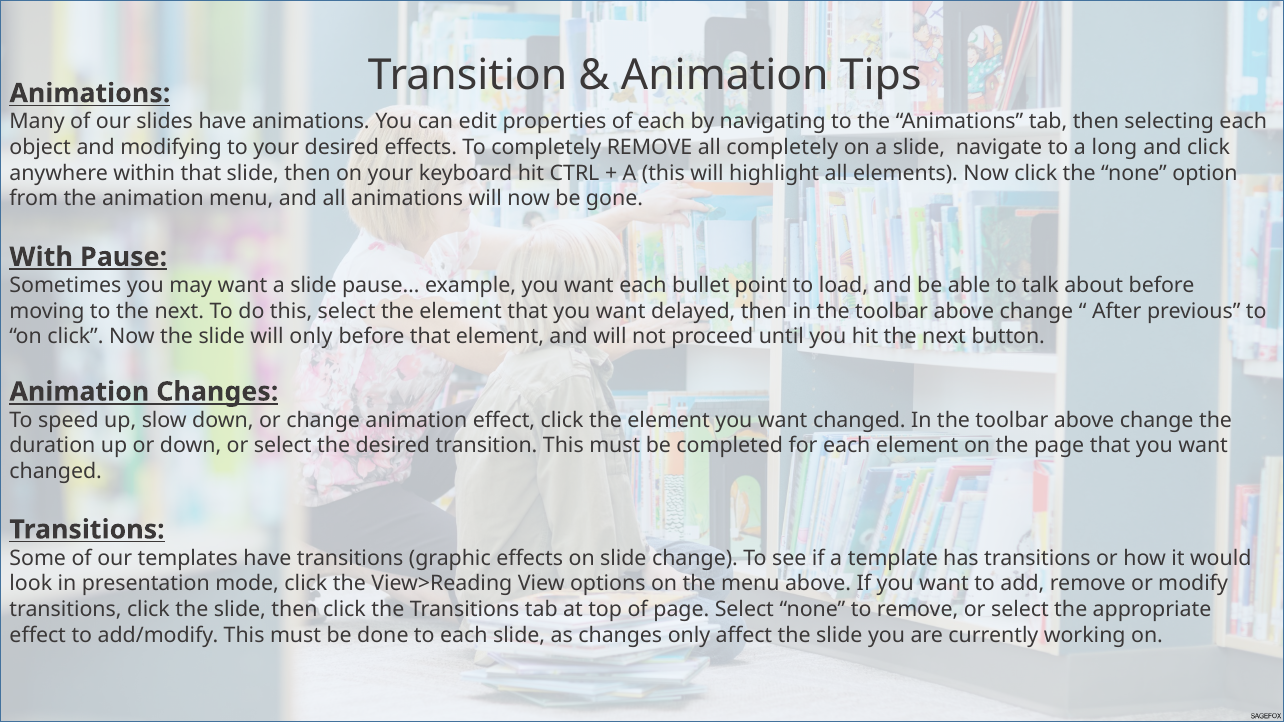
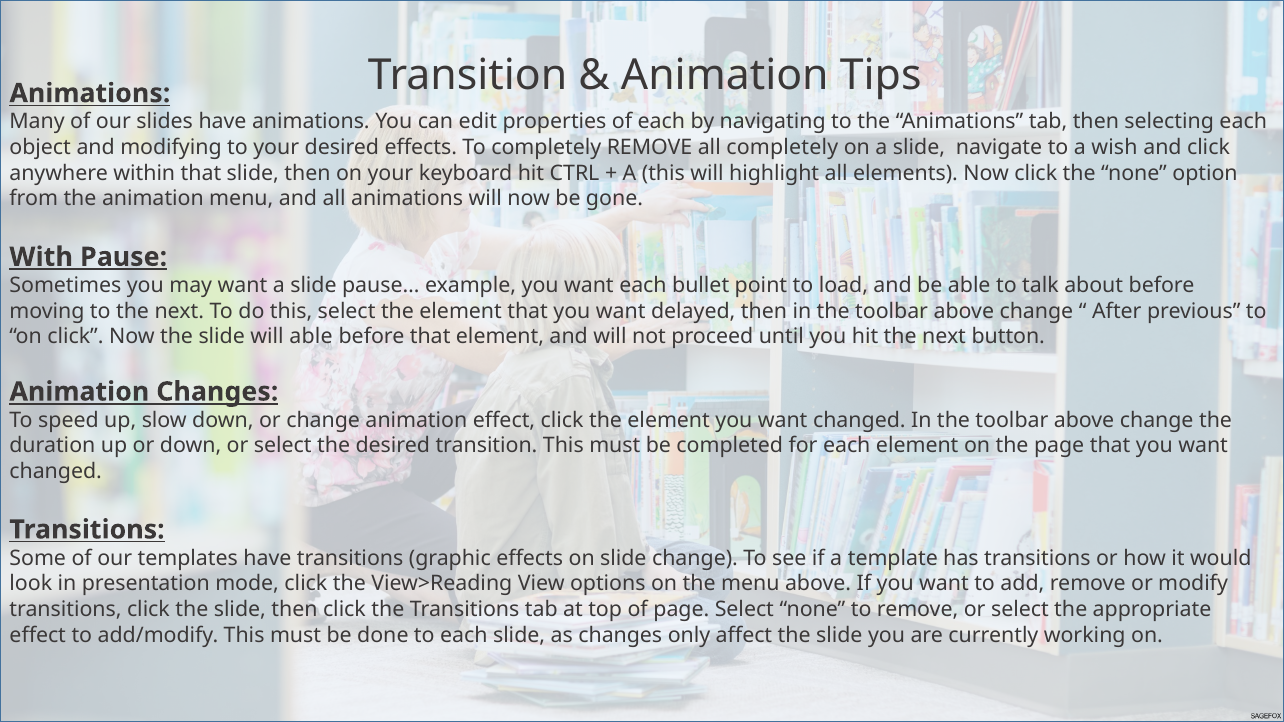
long: long -> wish (1114, 148)
will only: only -> able (311, 337)
